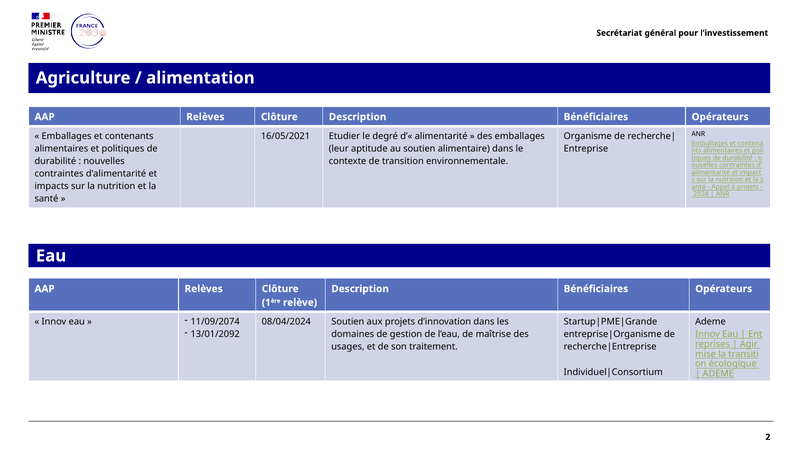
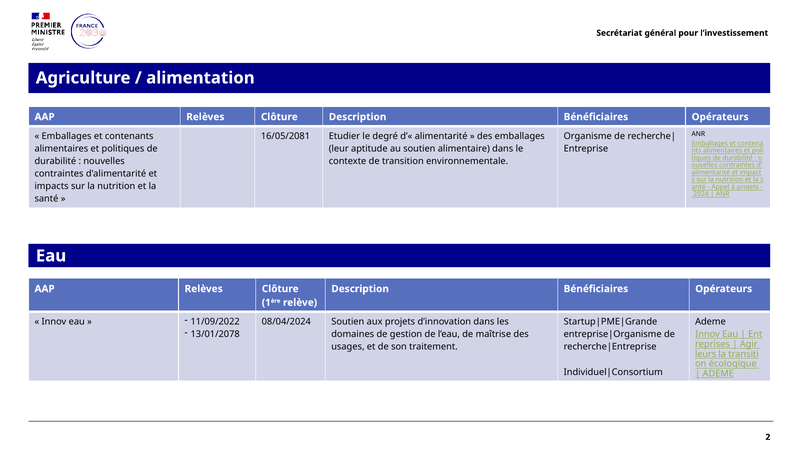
16/05/2021: 16/05/2021 -> 16/05/2081 (285, 136)
11/09/2074: 11/09/2074 -> 11/09/2022 (215, 322)
13/01/2092: 13/01/2092 -> 13/01/2078 (215, 334)
mise: mise -> leurs (706, 354)
